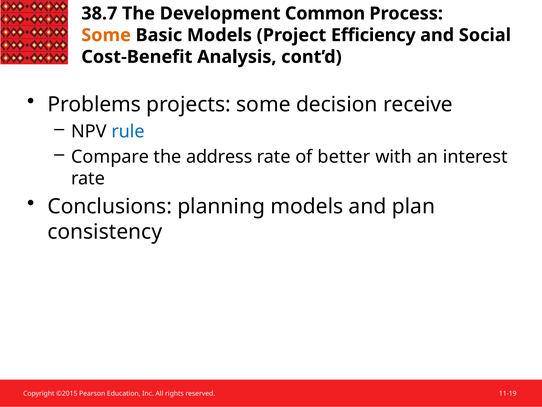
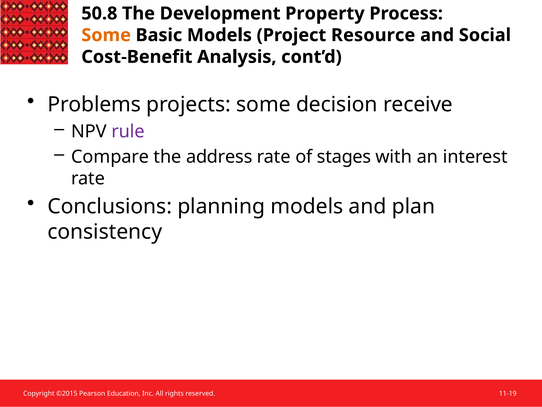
38.7: 38.7 -> 50.8 (99, 13)
Common: Common -> Property (325, 13)
Efficiency: Efficiency -> Resource (373, 35)
rule colour: blue -> purple (128, 131)
better: better -> stages (344, 157)
